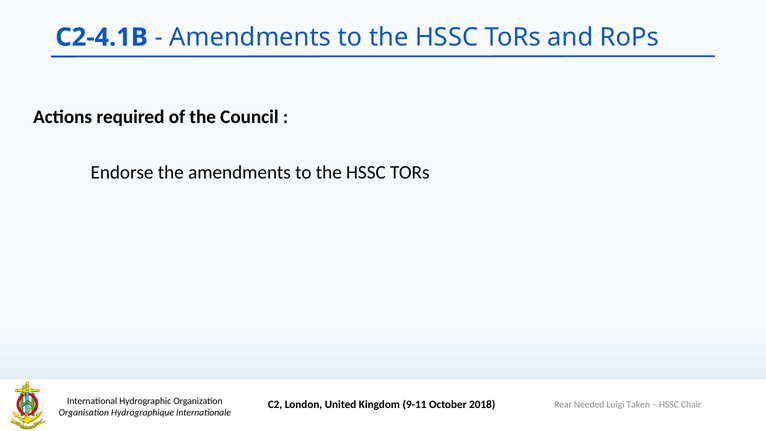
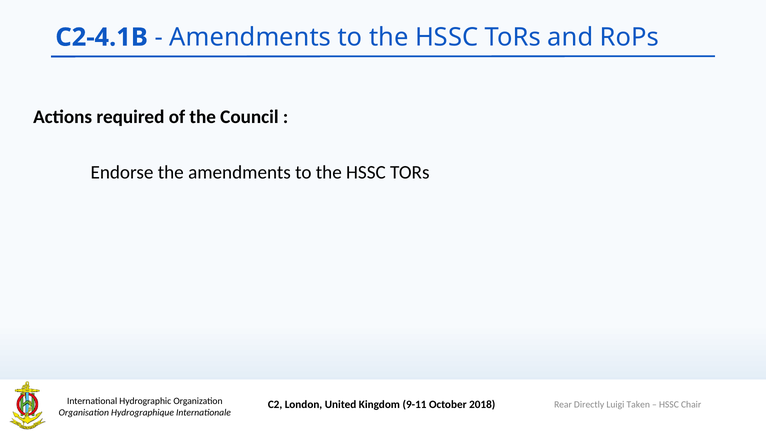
Needed: Needed -> Directly (589, 405)
